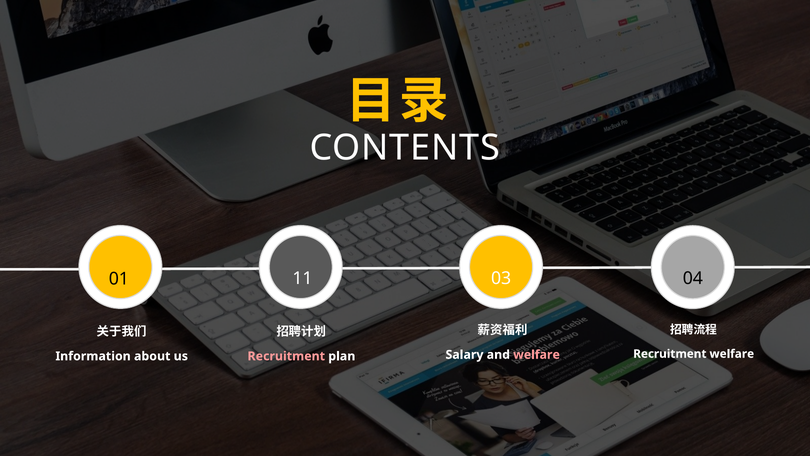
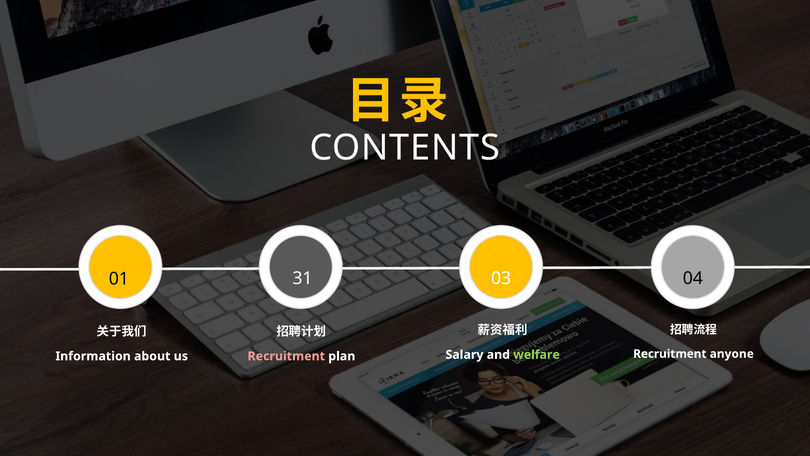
11: 11 -> 31 (302, 278)
Recruitment welfare: welfare -> anyone (732, 354)
welfare colour: pink -> light green (537, 354)
